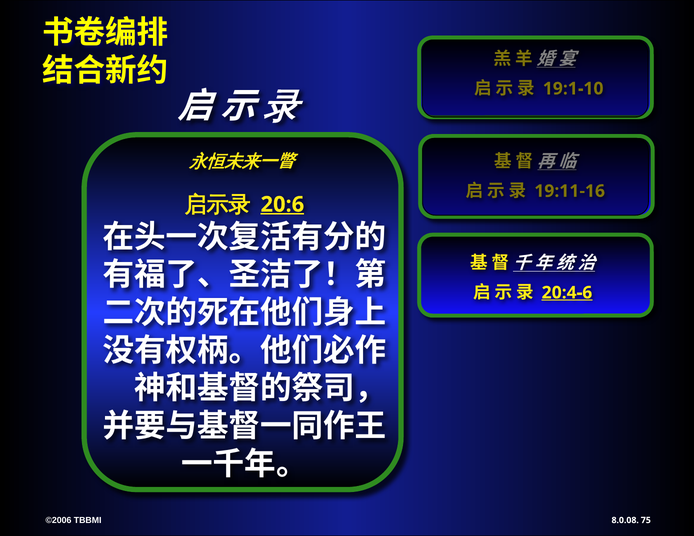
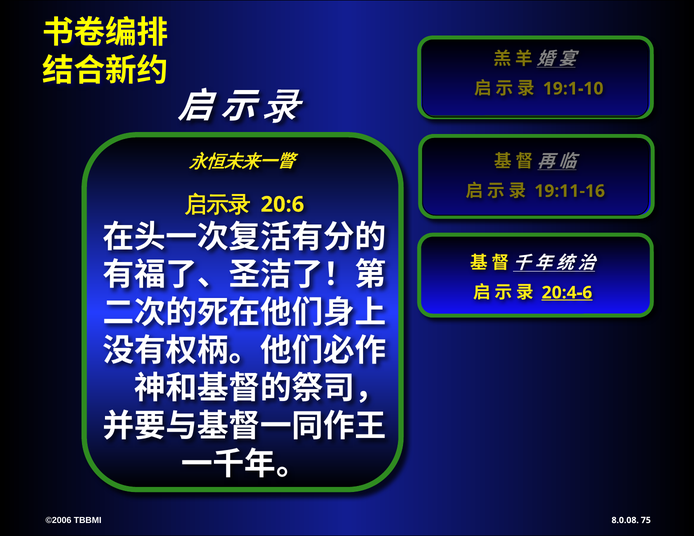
20:6 underline: present -> none (282, 205)
